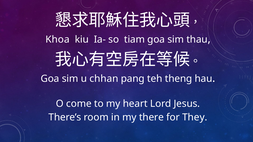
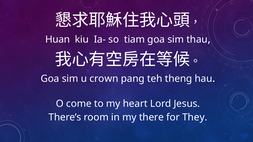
Khoa: Khoa -> Huan (58, 40)
chhan: chhan -> crown (104, 79)
